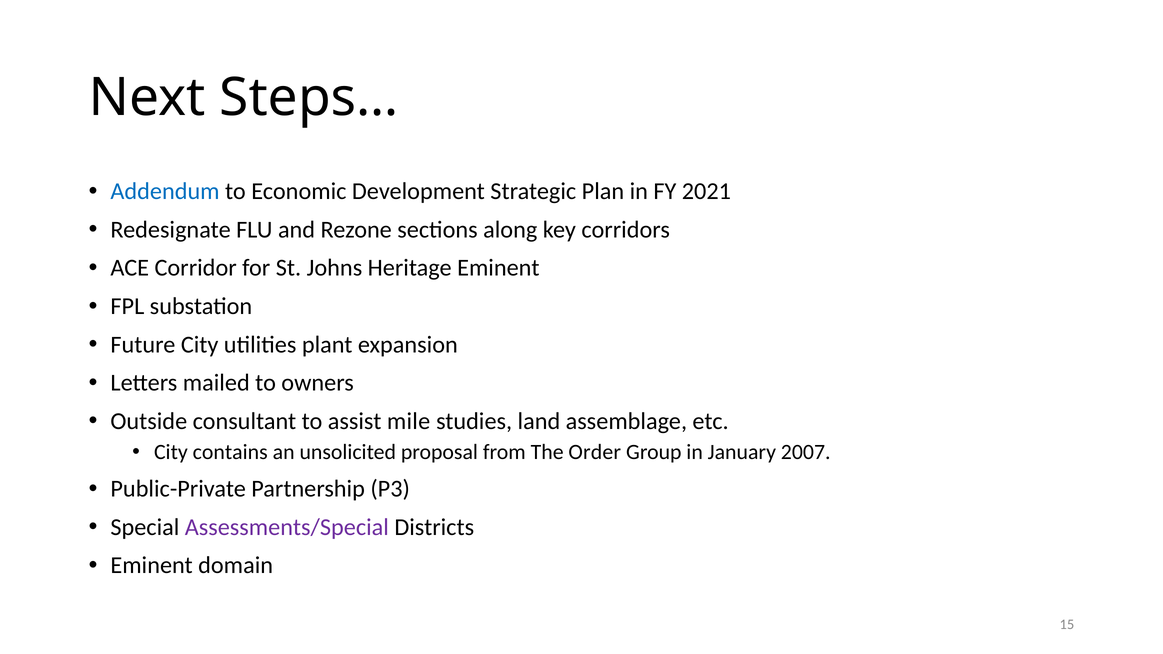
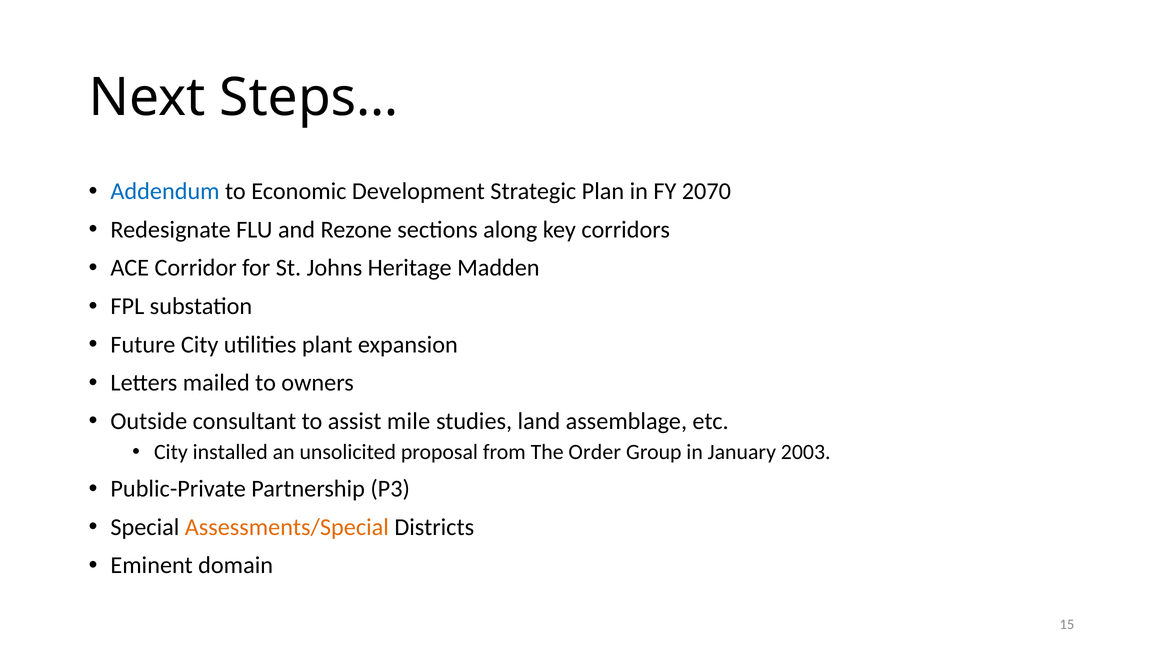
2021: 2021 -> 2070 (706, 191)
Heritage Eminent: Eminent -> Madden (498, 268)
contains: contains -> installed (230, 452)
2007: 2007 -> 2003 (806, 452)
Assessments/Special colour: purple -> orange (287, 527)
